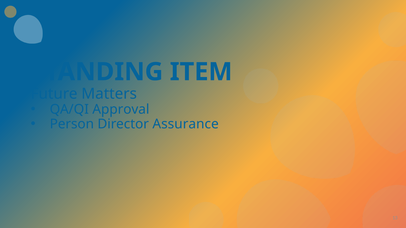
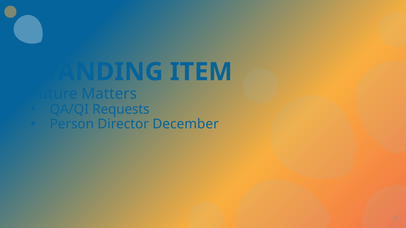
Approval: Approval -> Requests (121, 110)
Assurance: Assurance -> December (186, 124)
